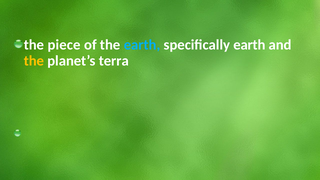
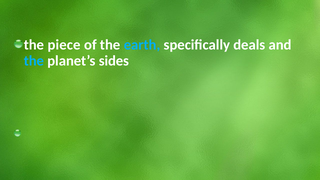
specifically earth: earth -> deals (249, 45)
the colour: yellow -> light blue (34, 61)
terra: terra -> sides (114, 61)
